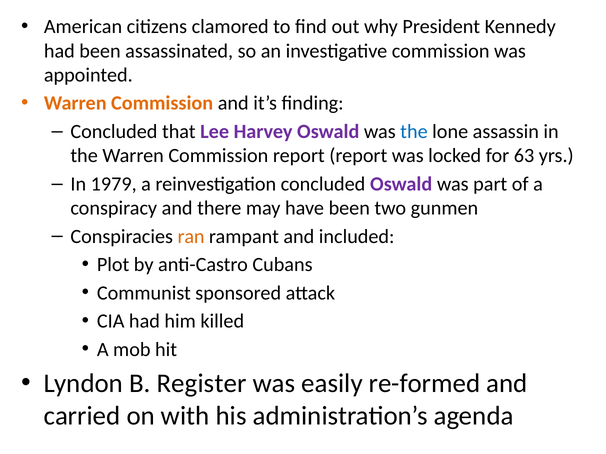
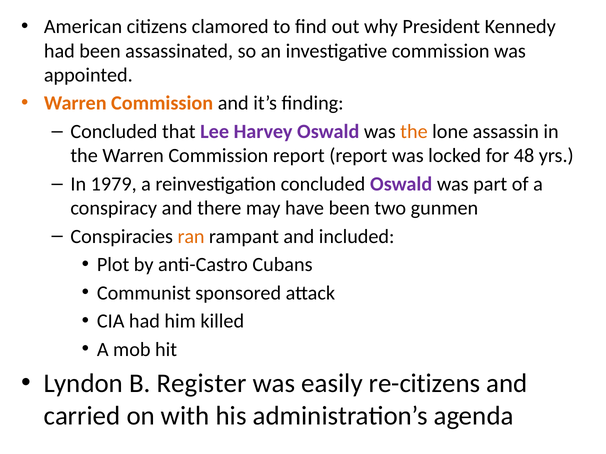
the colour: blue -> orange (414, 132)
63: 63 -> 48 (524, 156)
re-formed: re-formed -> re-citizens (425, 384)
